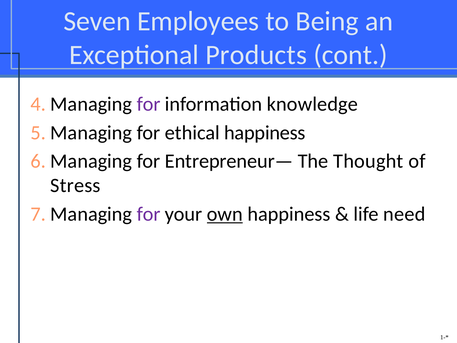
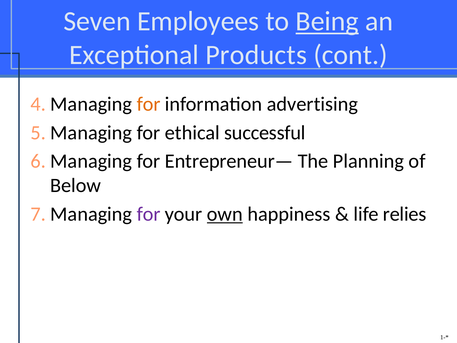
Being underline: none -> present (327, 21)
for colour: purple -> orange (149, 104)
knowledge: knowledge -> advertising (312, 104)
ethical happiness: happiness -> successful (265, 133)
Thought: Thought -> Planning (368, 161)
Stress: Stress -> Below (76, 185)
need: need -> relies (405, 214)
